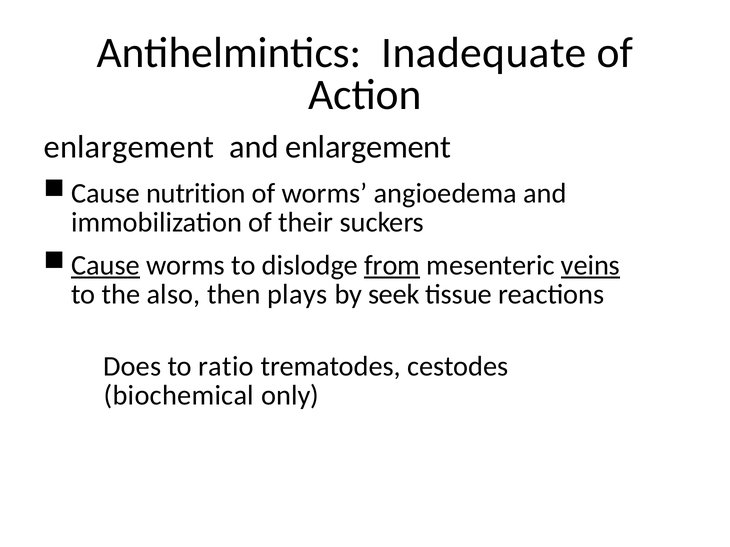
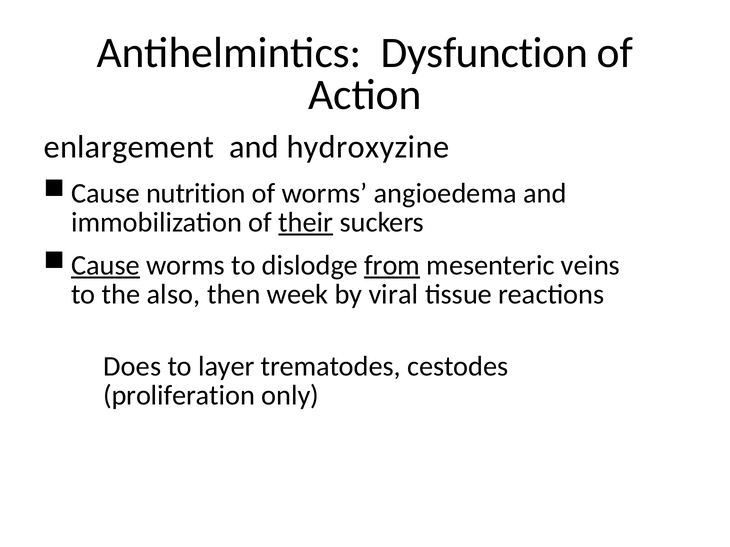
Inadequate: Inadequate -> Dysfunction (484, 53)
and enlargement: enlargement -> hydroxyzine (368, 147)
their underline: none -> present (306, 222)
veins underline: present -> none (591, 266)
plays: plays -> week (297, 295)
seek: seek -> viral (393, 295)
ratio: ratio -> layer (226, 367)
biochemical: biochemical -> proliferation (179, 396)
